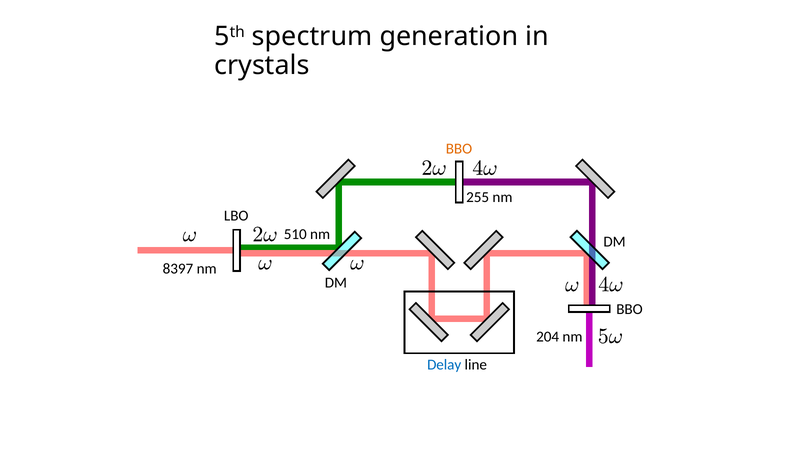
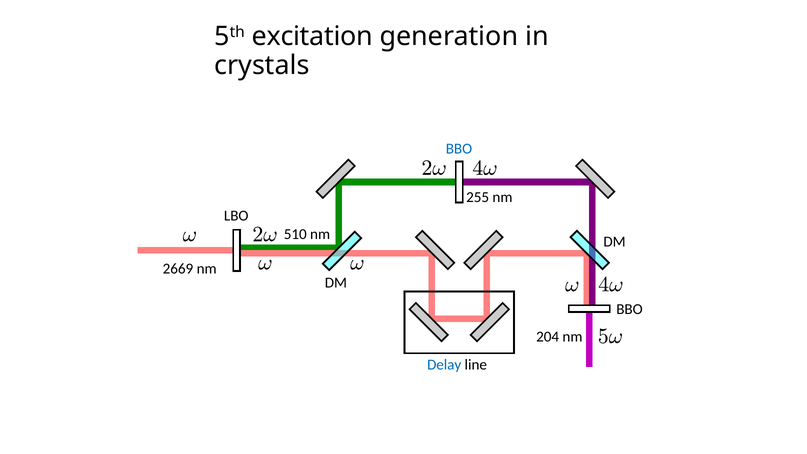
spectrum: spectrum -> excitation (312, 36)
BBO colour: orange -> blue (459, 149)
8397: 8397 -> 2669 (178, 269)
